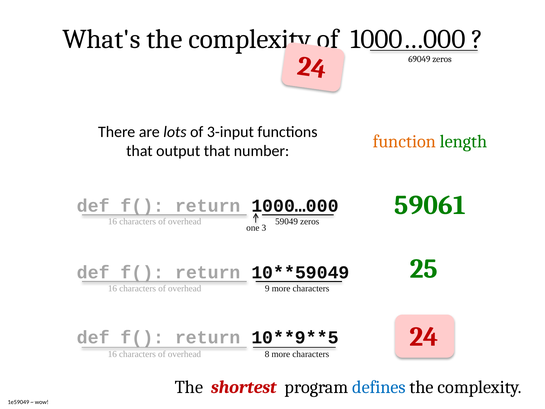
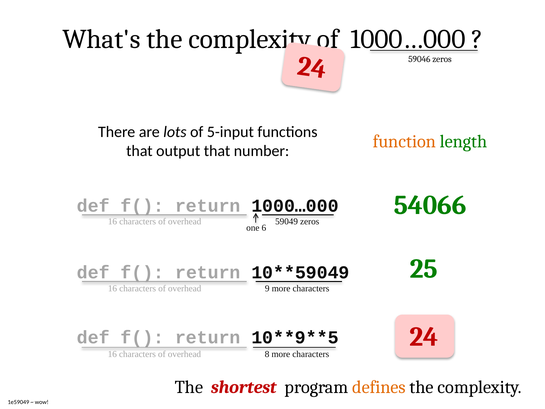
69049: 69049 -> 59046 (419, 59)
3-input: 3-input -> 5-input (230, 132)
59061: 59061 -> 54066 (430, 205)
3: 3 -> 6 (264, 228)
defines colour: blue -> orange (379, 387)
